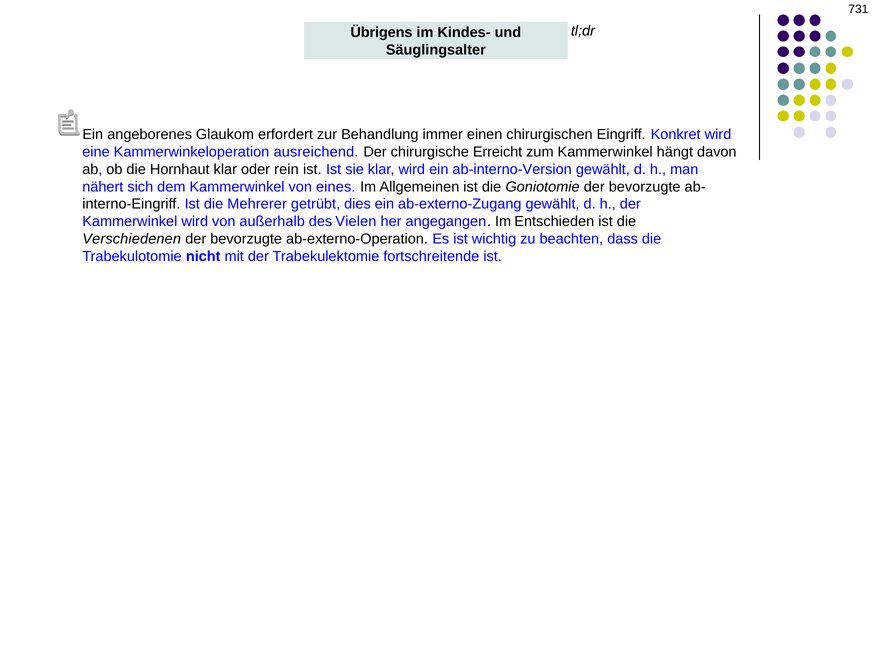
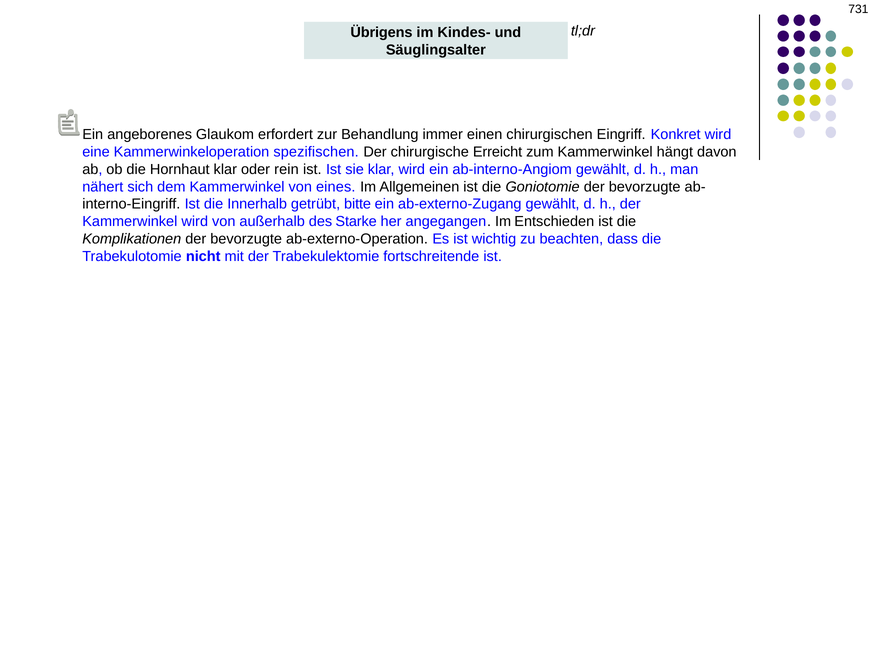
ausreichend: ausreichend -> spezifischen (316, 152)
ab-interno-Version: ab-interno-Version -> ab-interno-Angiom (512, 169)
Mehrerer: Mehrerer -> Innerhalb (257, 204)
dies: dies -> bitte (358, 204)
Vielen: Vielen -> Starke (356, 222)
Verschiedenen: Verschiedenen -> Komplikationen (132, 239)
